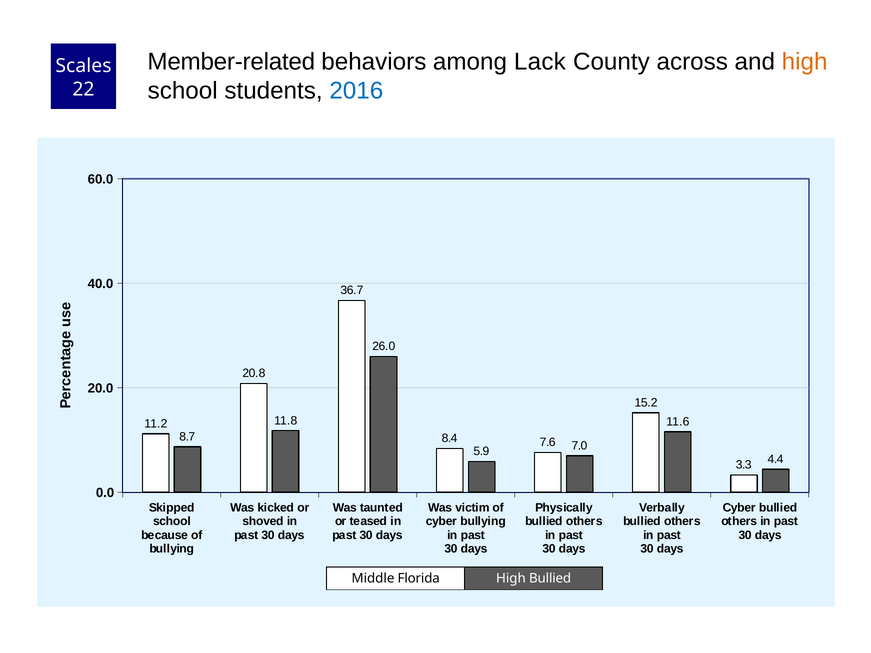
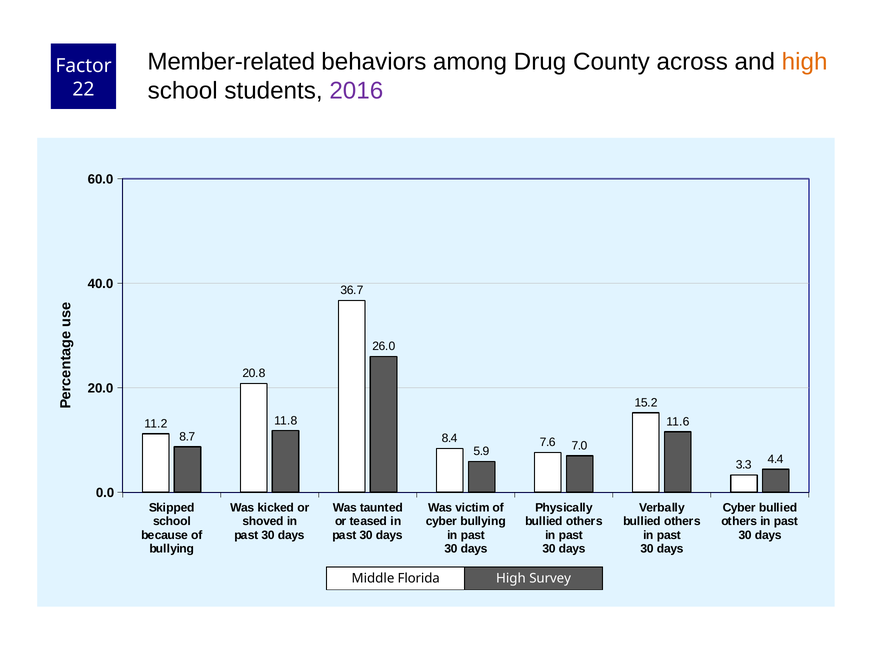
Lack: Lack -> Drug (540, 62)
Scales: Scales -> Factor (84, 66)
2016 colour: blue -> purple (356, 91)
High Bullied: Bullied -> Survey (550, 578)
